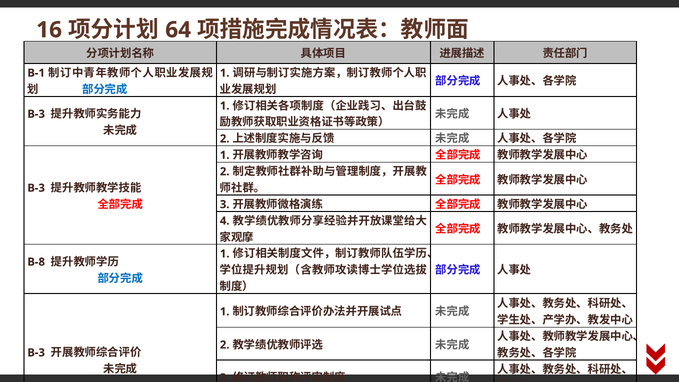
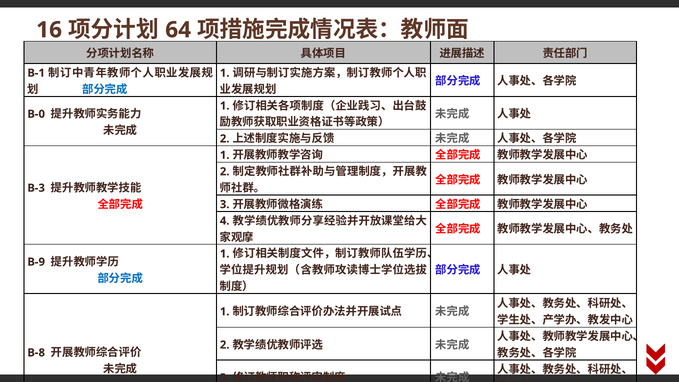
B-3: B-3 -> B-0 (36, 114)
B-8: B-8 -> B-9 (36, 262)
B-3: B-3 -> B-8 (36, 353)
